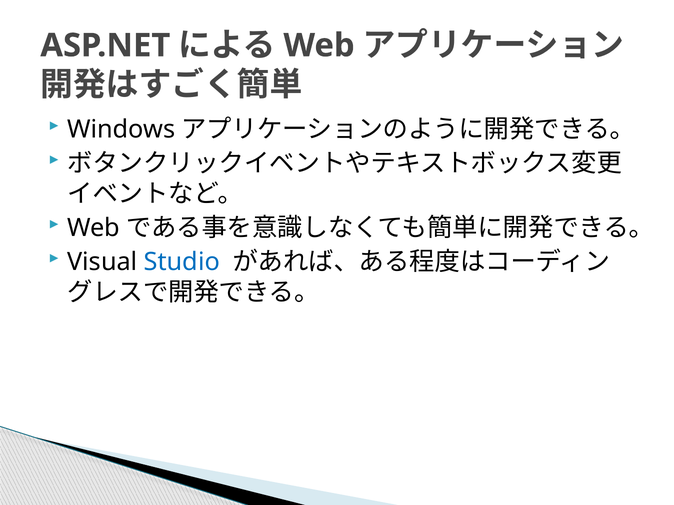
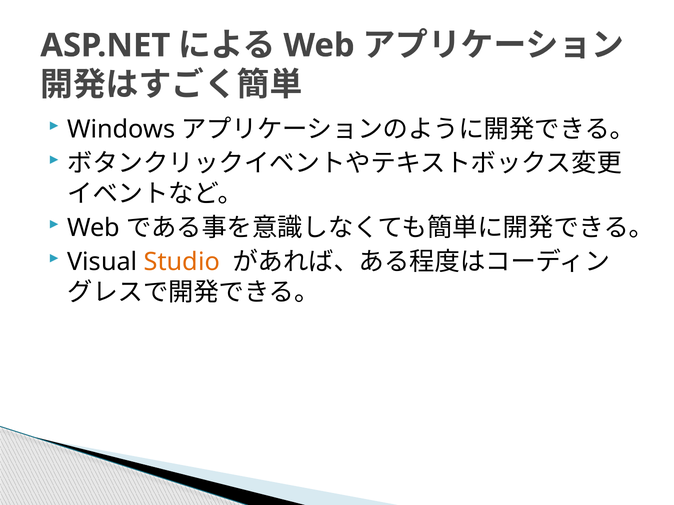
Studio colour: blue -> orange (182, 262)
